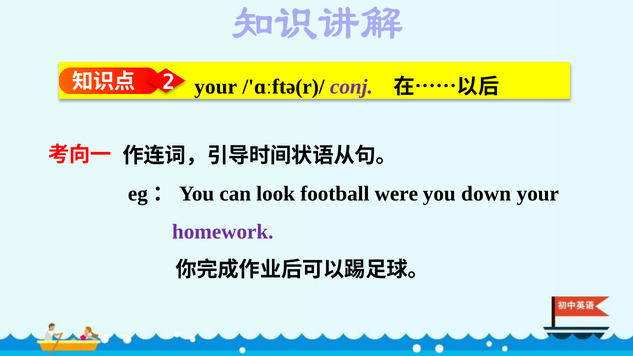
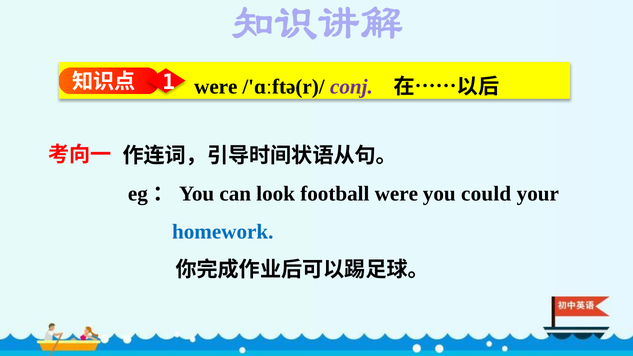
2: 2 -> 1 (169, 82)
your: your -> were (216, 87)
down: down -> could (486, 194)
homework colour: purple -> blue (223, 232)
